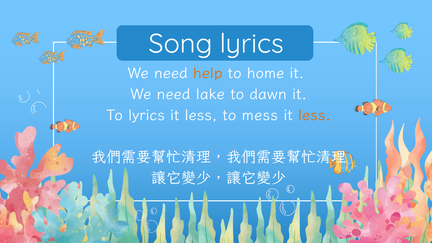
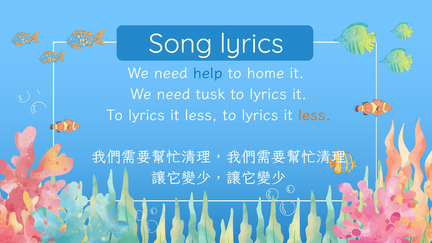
help colour: orange -> blue (208, 73)
lake: lake -> tusk (210, 94)
dawn: dawn -> lyrics (268, 94)
less to mess: mess -> lyrics (260, 115)
